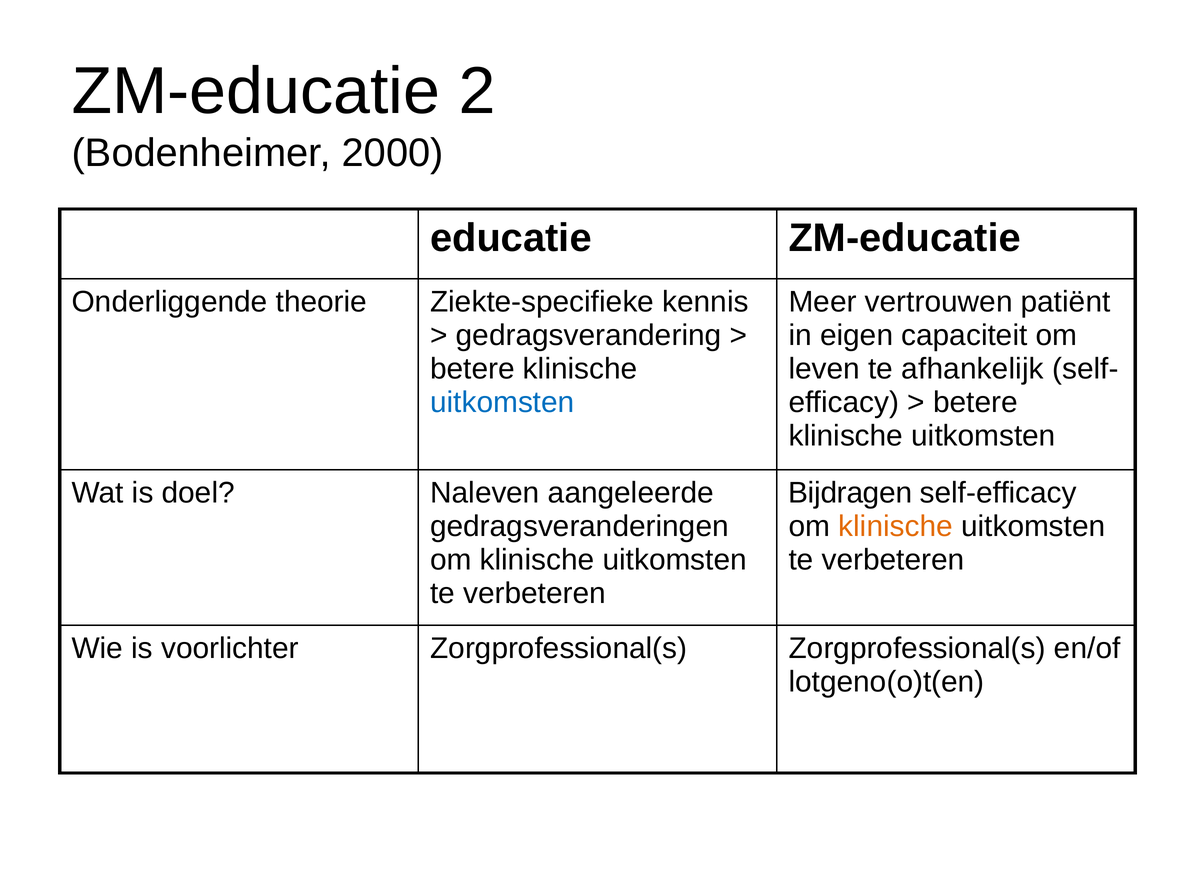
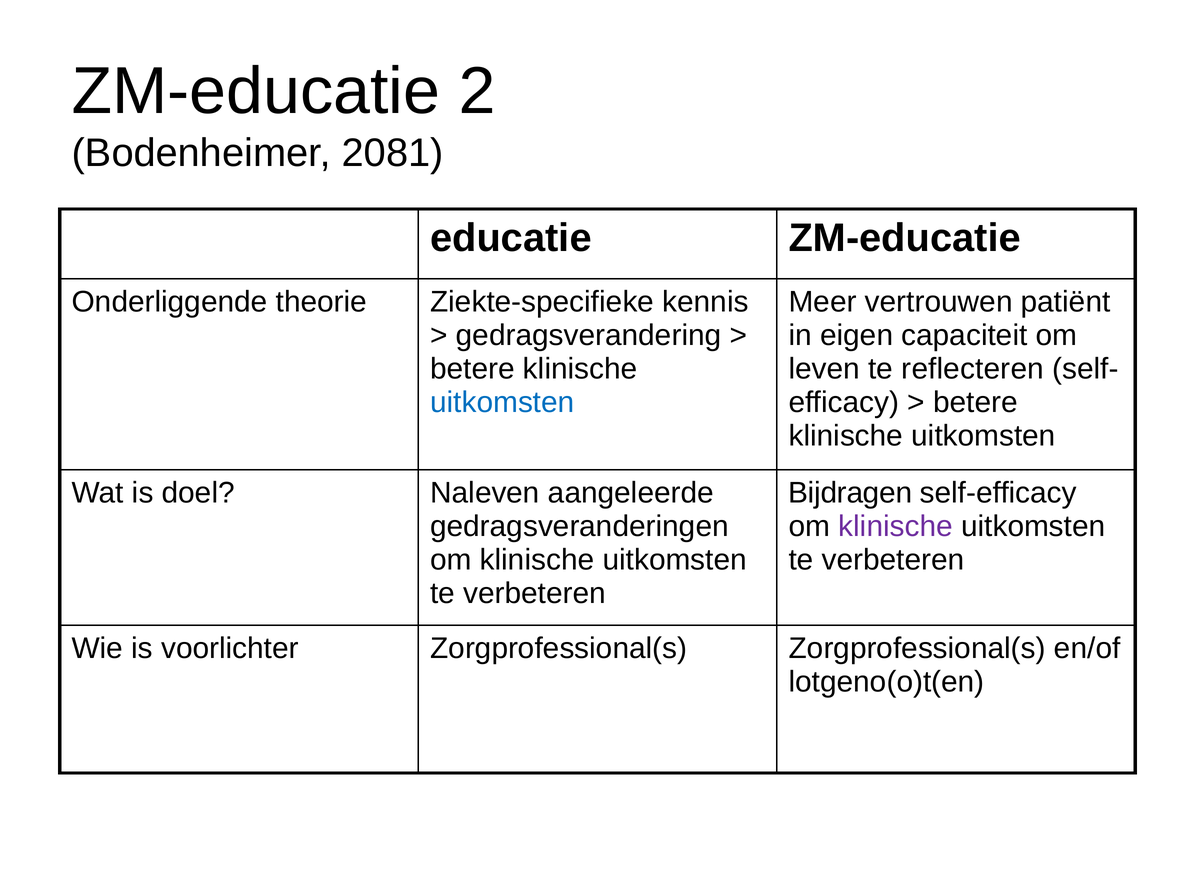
2000: 2000 -> 2081 (393, 153)
afhankelijk: afhankelijk -> reflecteren (973, 369)
klinische colour: orange -> purple (896, 527)
